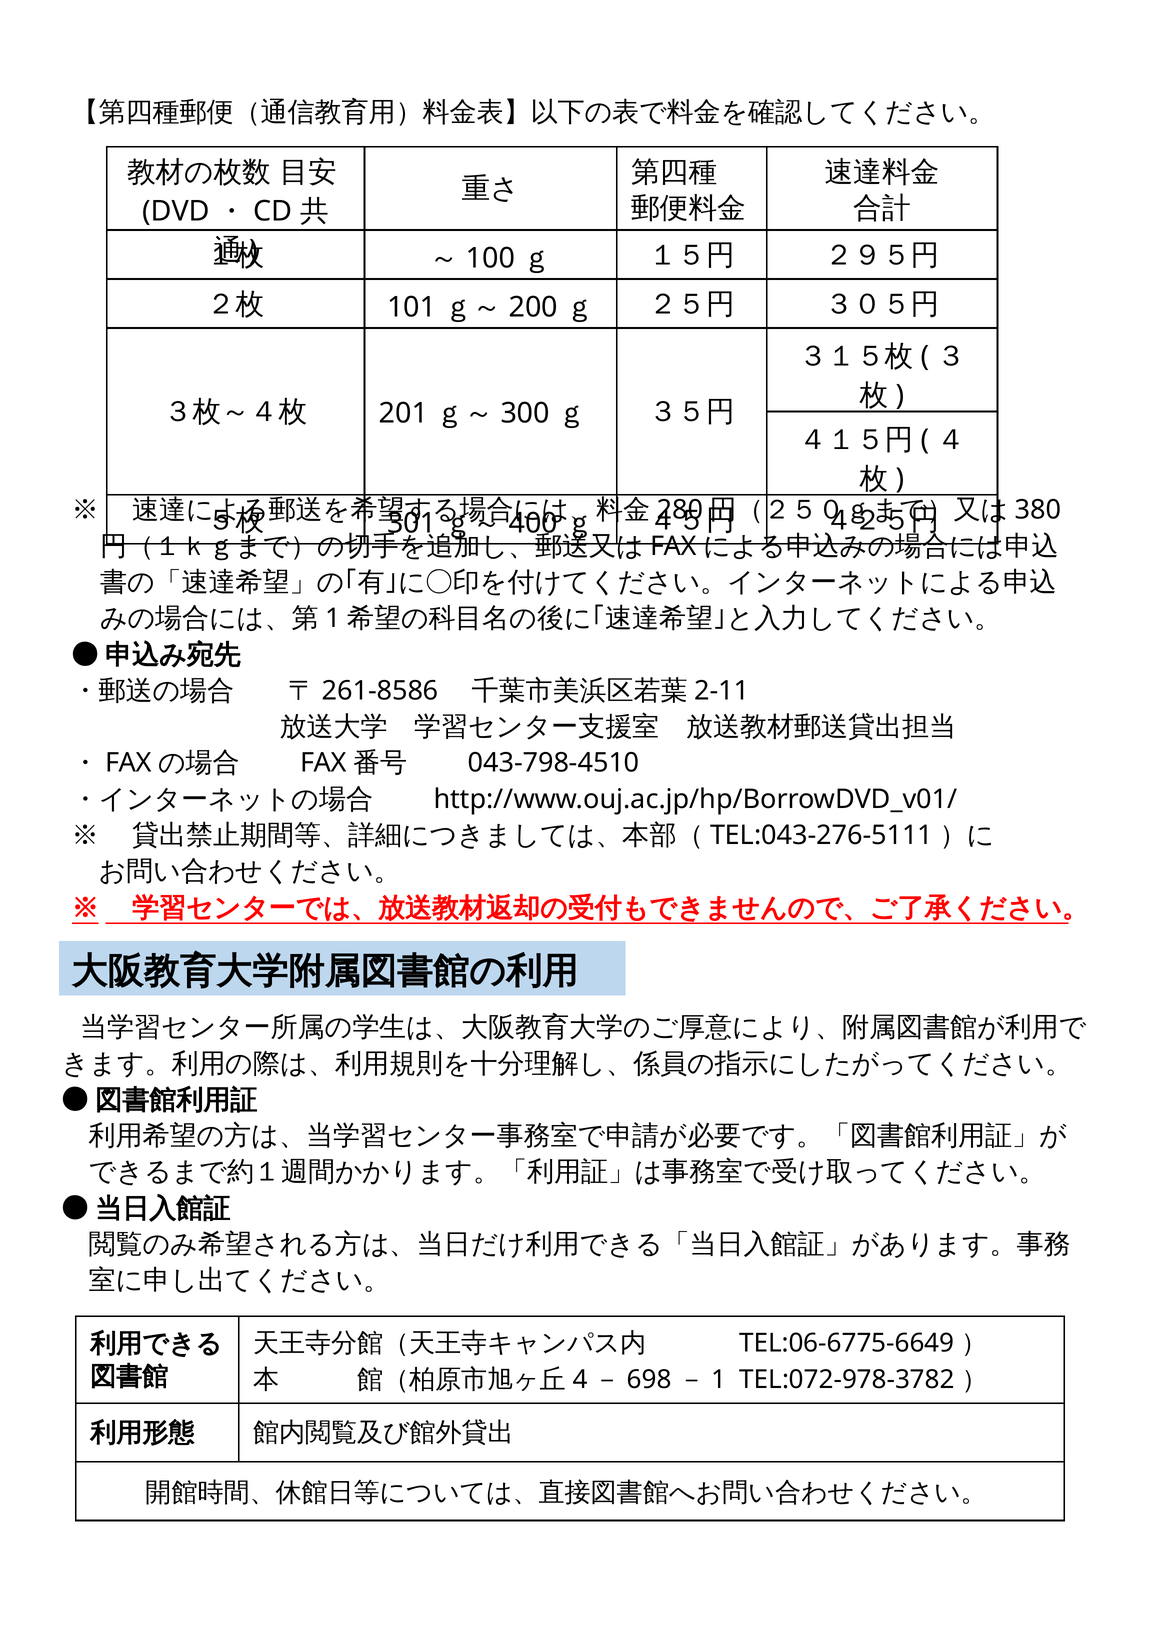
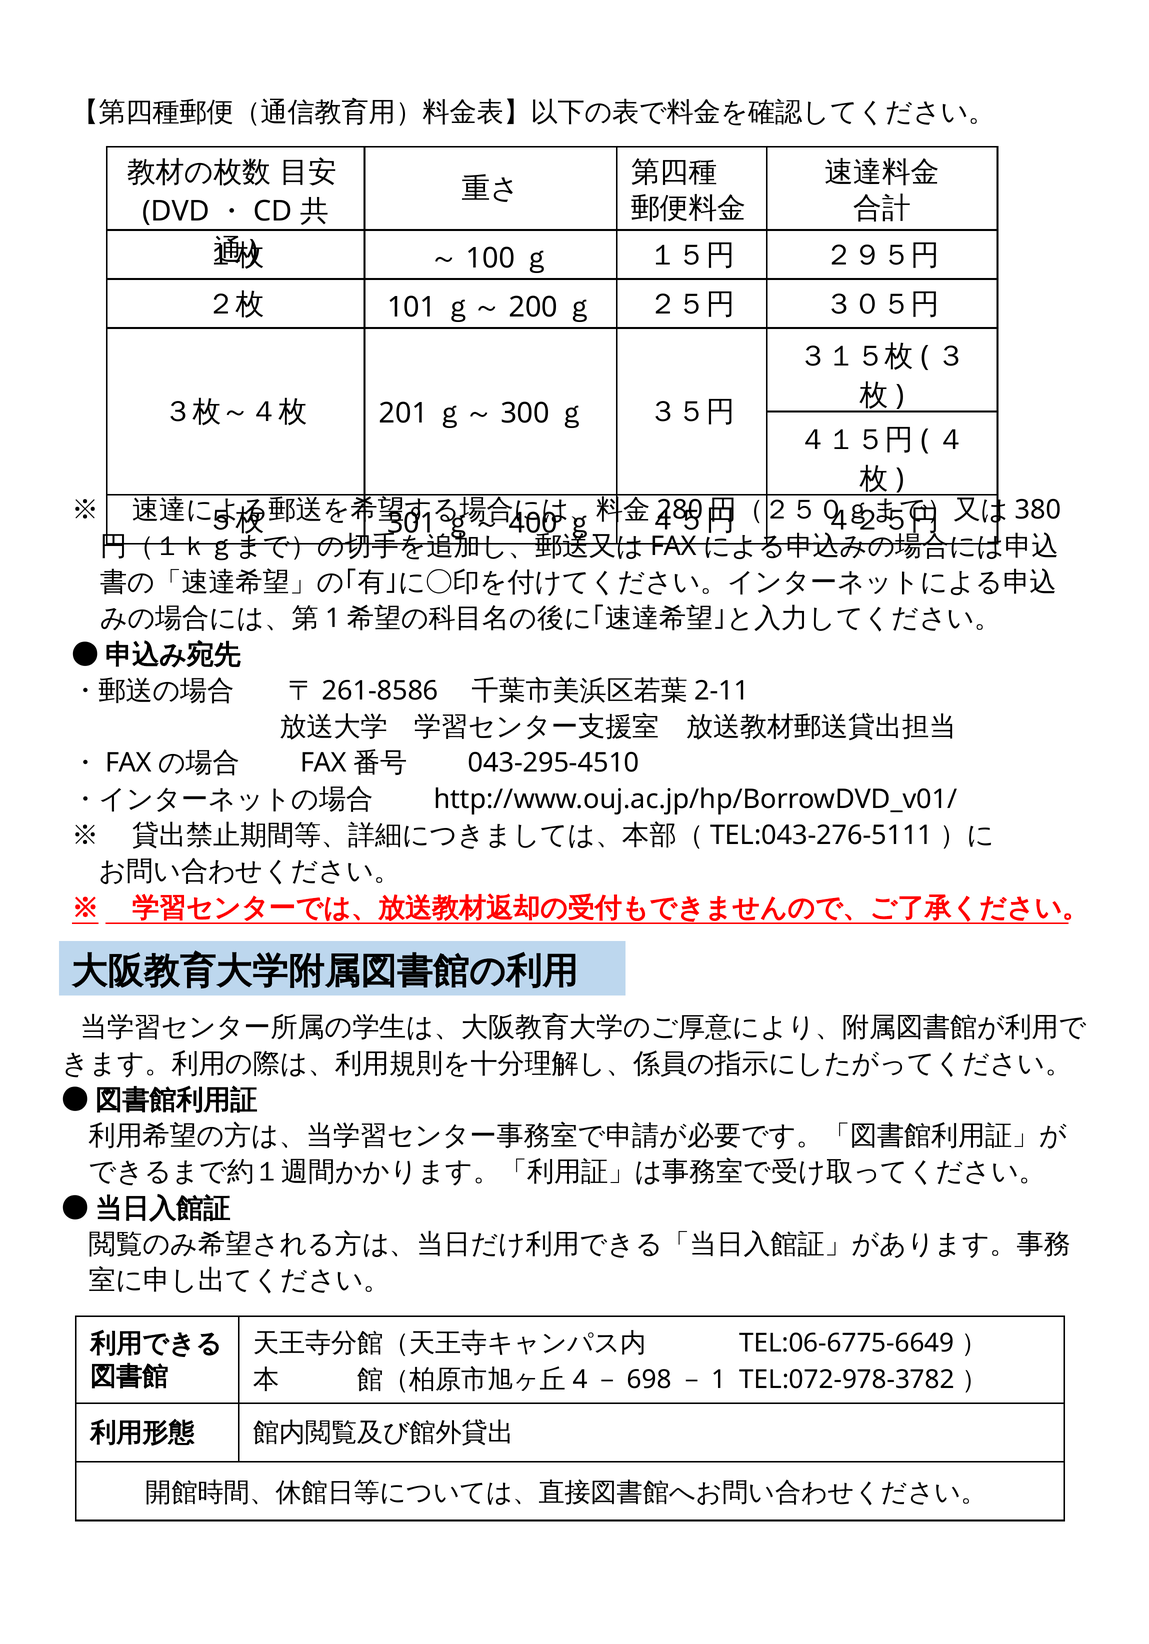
043-798-4510: 043-798-4510 -> 043-295-4510 (554, 763)
